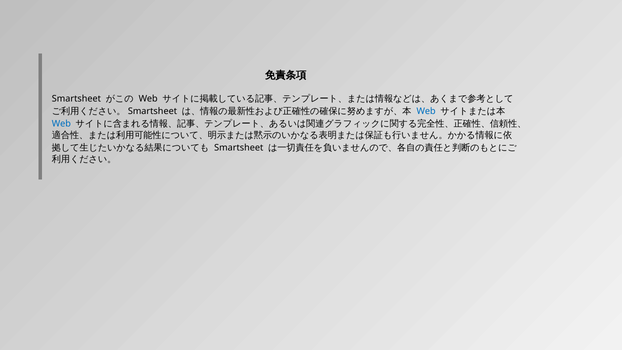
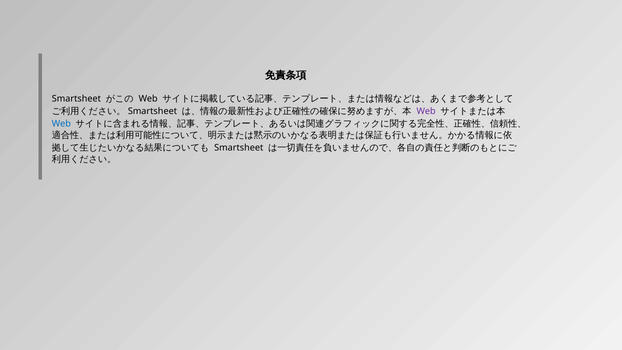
Web colour: blue -> purple (426, 111)
